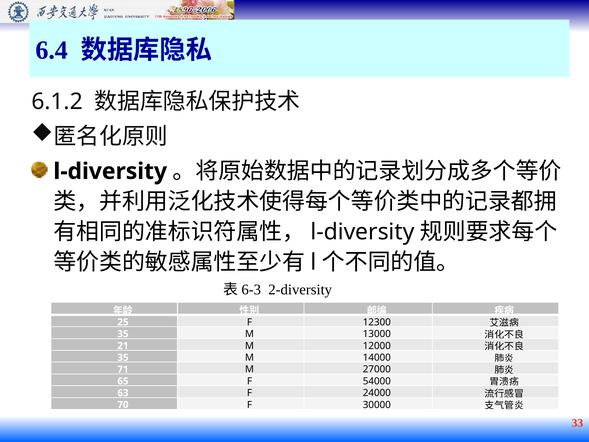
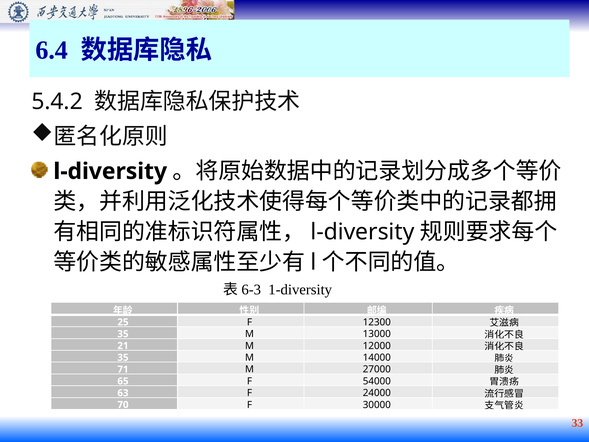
6.1.2: 6.1.2 -> 5.4.2 (57, 102)
2-diversity: 2-diversity -> 1-diversity (300, 289)
